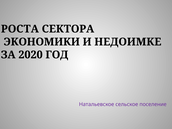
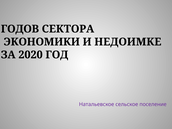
РОСТА: РОСТА -> ГОДОВ (20, 29)
